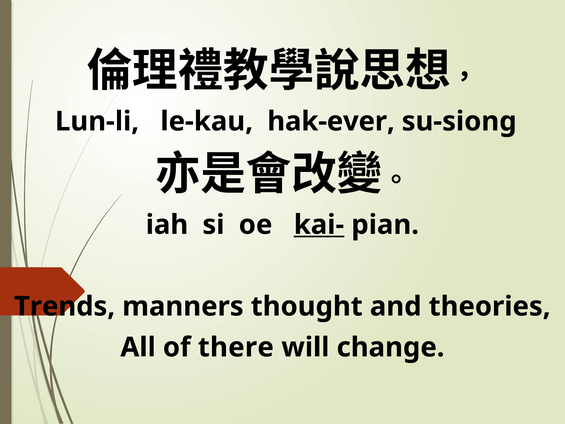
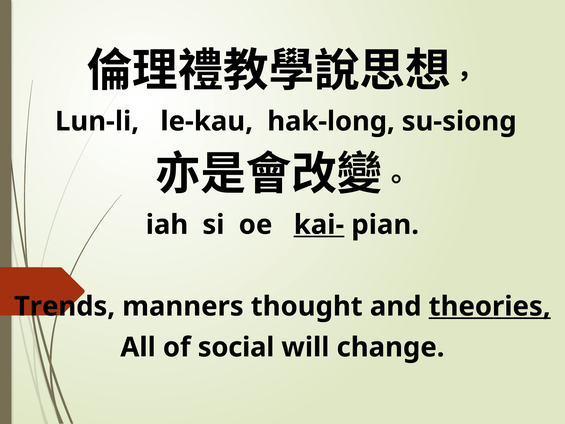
hak-ever: hak-ever -> hak-long (331, 121)
theories underline: none -> present (490, 306)
there: there -> social (236, 347)
